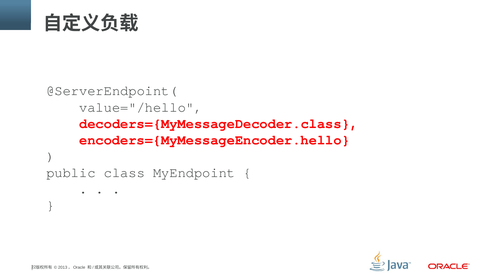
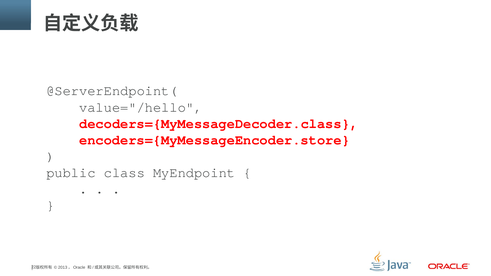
encoders={MyMessageEncoder.hello: encoders={MyMessageEncoder.hello -> encoders={MyMessageEncoder.store (215, 140)
